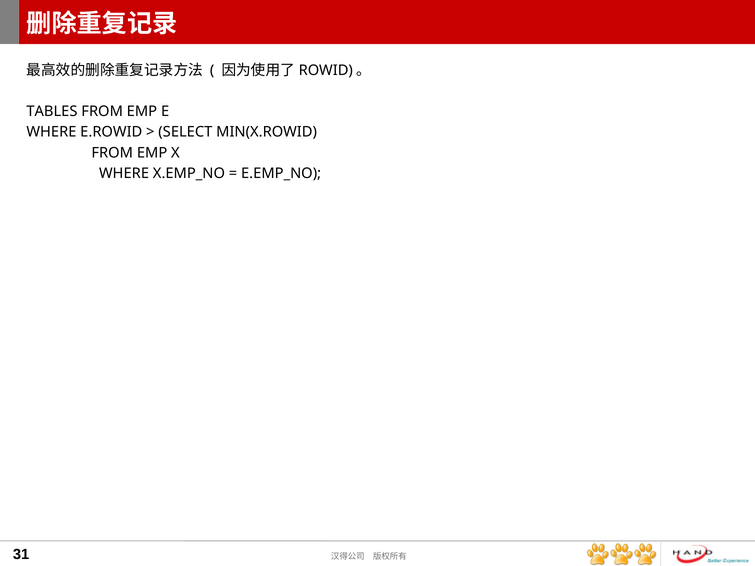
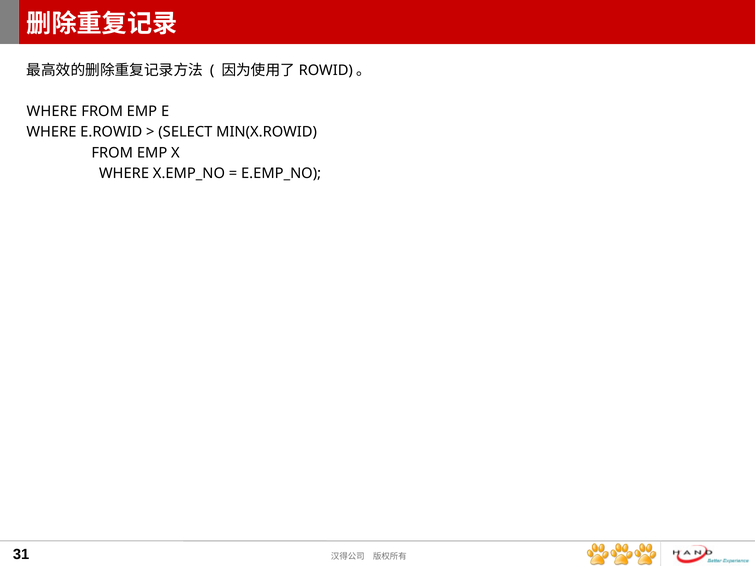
TABLES: TABLES -> WHERE (52, 112)
